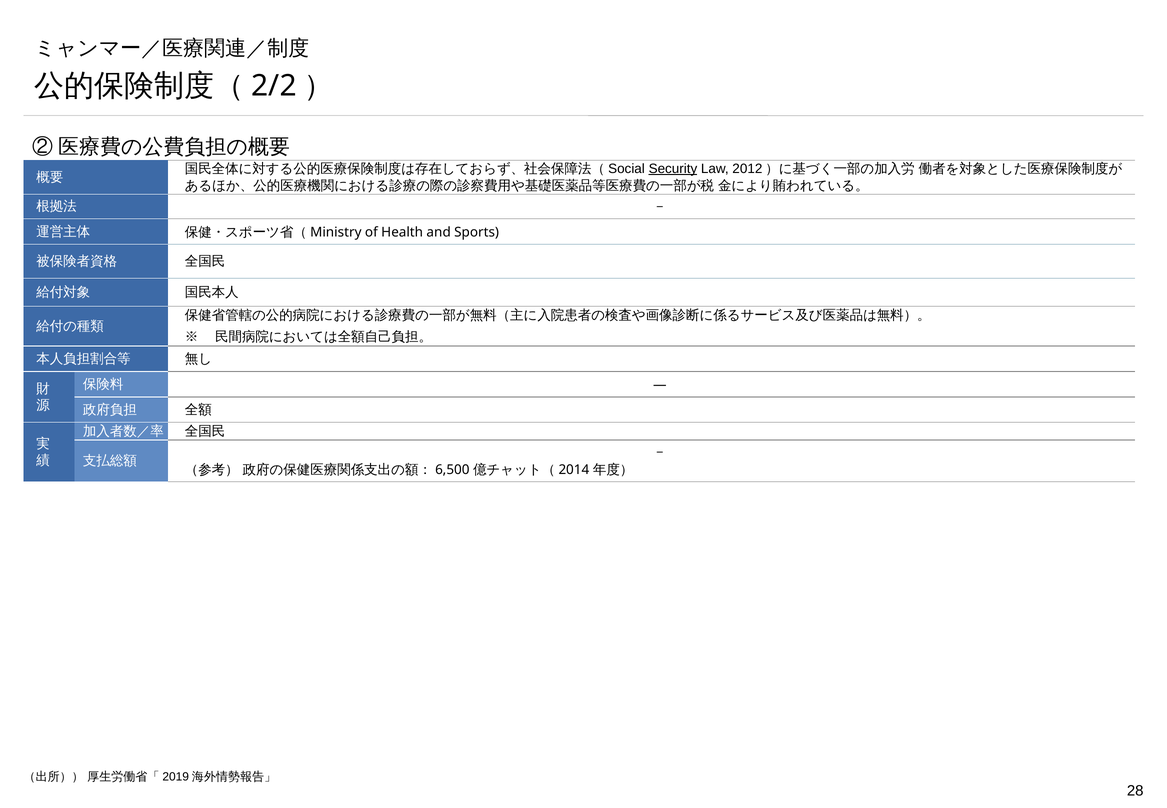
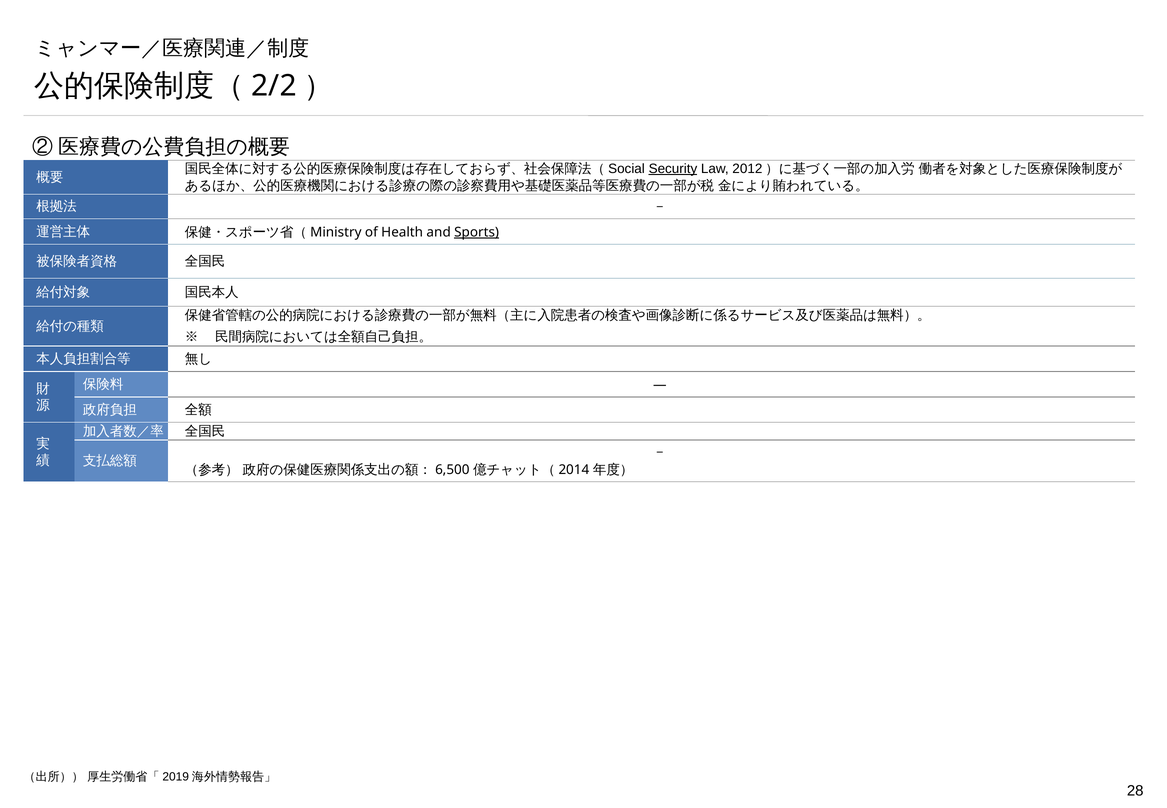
Sports underline: none -> present (477, 232)
